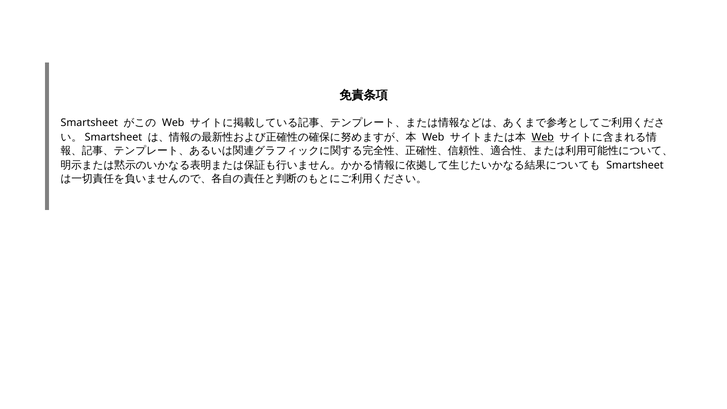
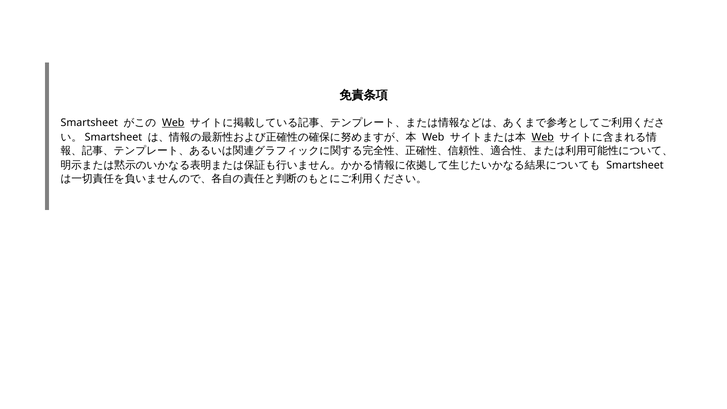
Web underline: none -> present (173, 123)
